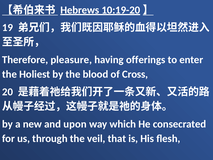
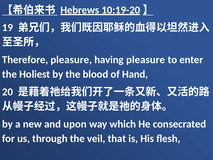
having offerings: offerings -> pleasure (146, 60)
Cross: Cross -> Hand (135, 74)
